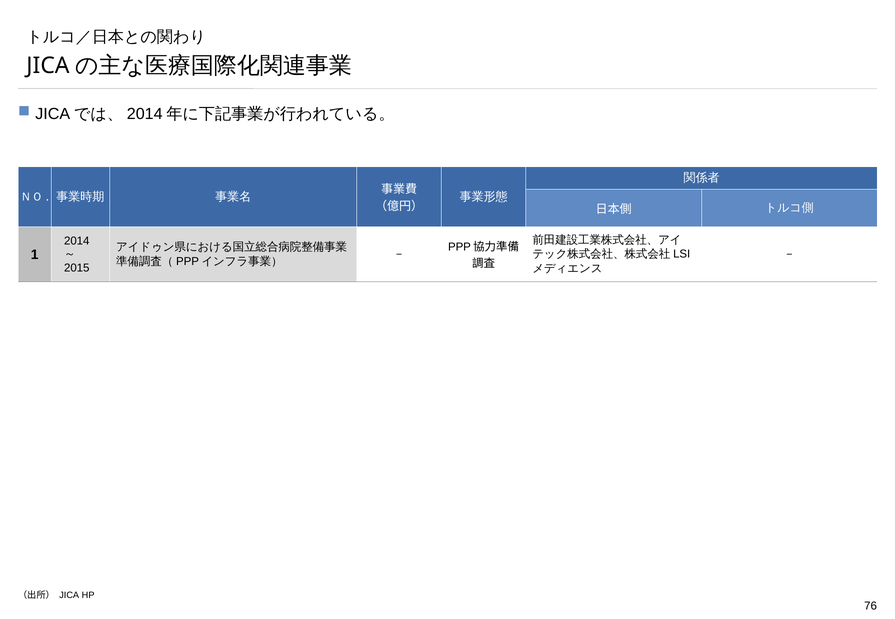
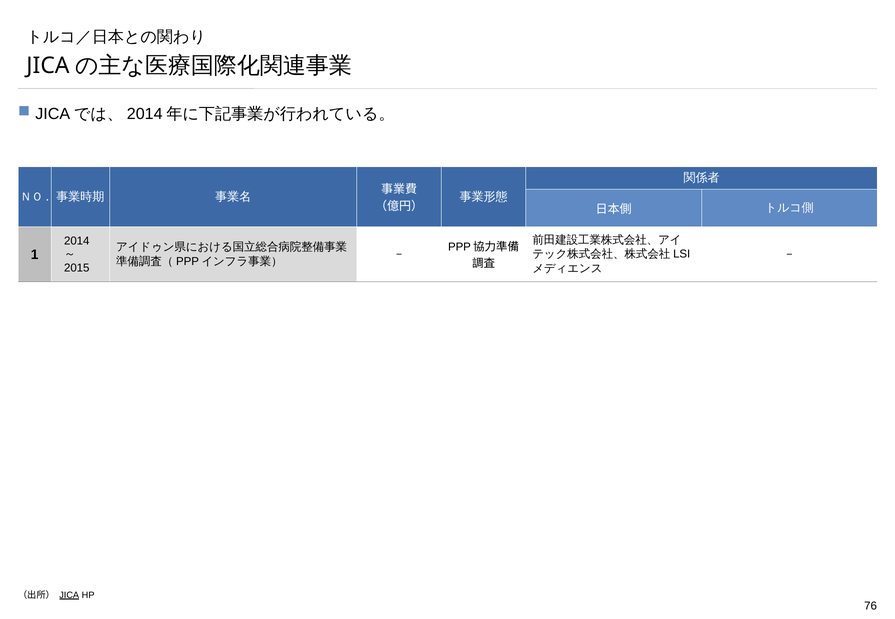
JICA underline: none -> present (69, 596)
